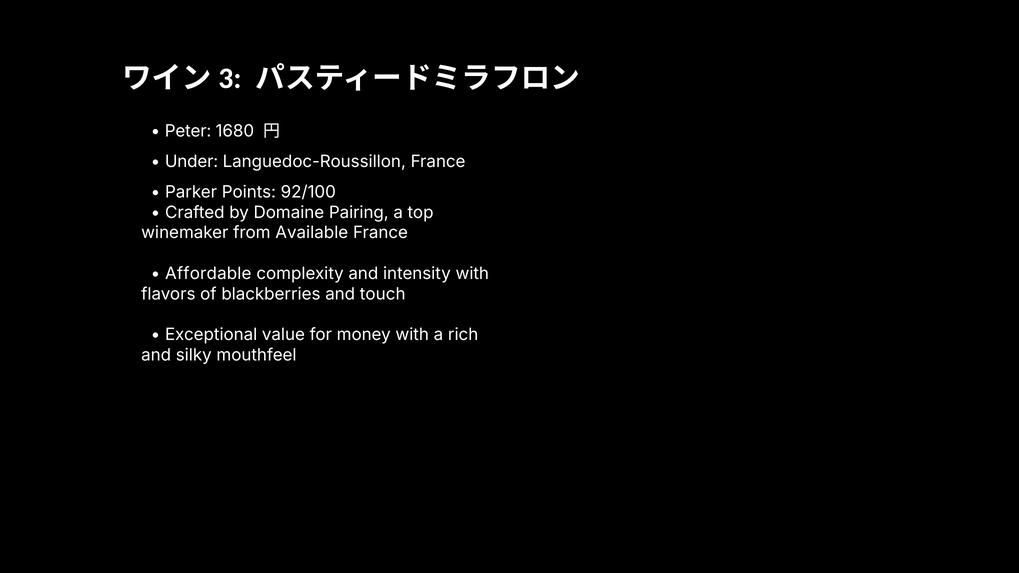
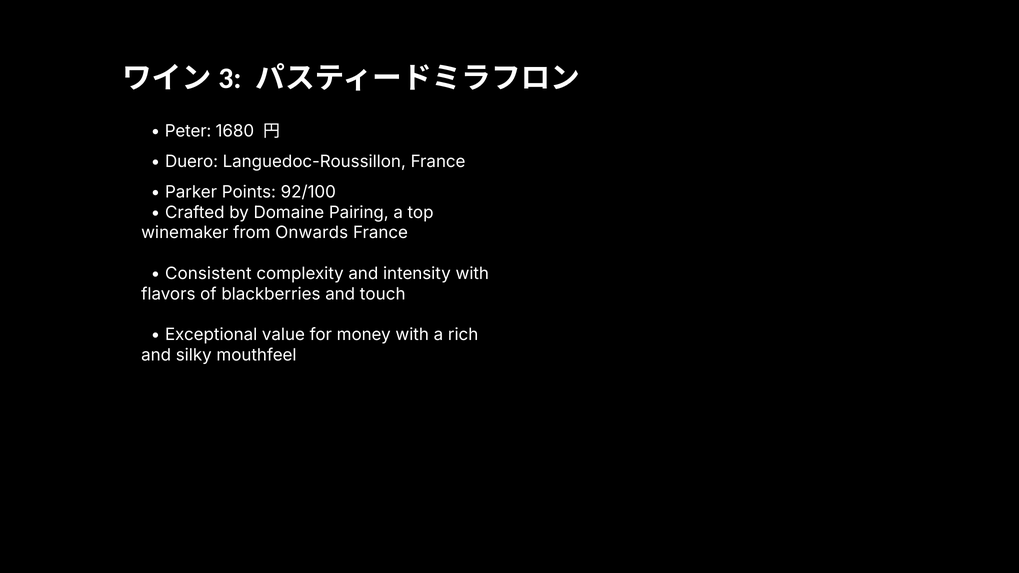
Under: Under -> Duero (192, 162)
Available: Available -> Onwards (312, 233)
Affordable: Affordable -> Consistent (208, 274)
